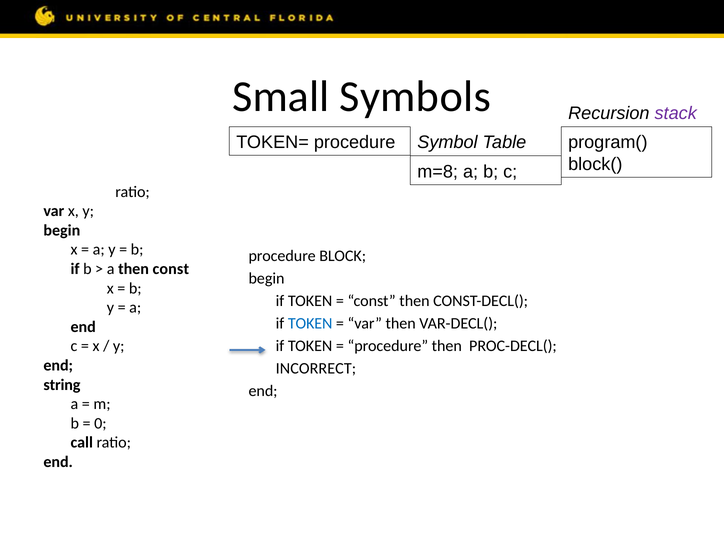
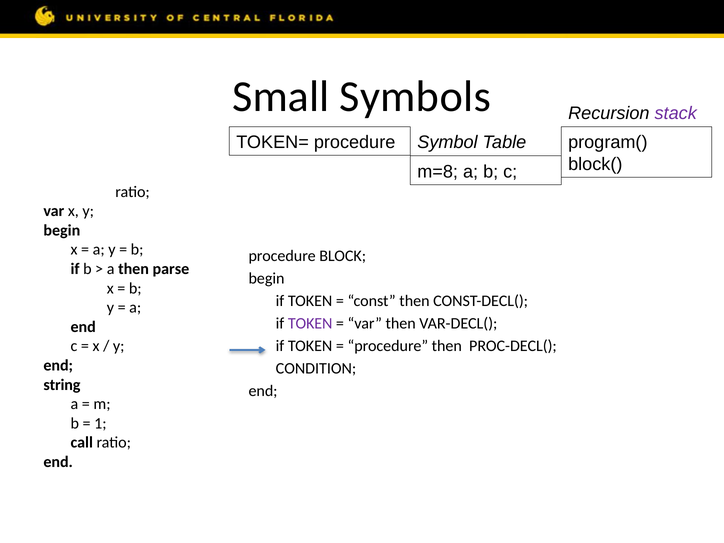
then const: const -> parse (171, 269)
TOKEN colour: blue -> purple (310, 323)
INCORRECT: INCORRECT -> CONDITION (316, 368)
0: 0 -> 1 (100, 423)
